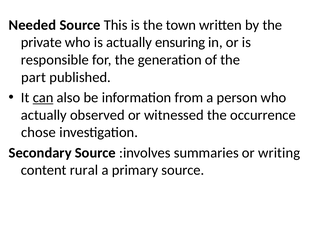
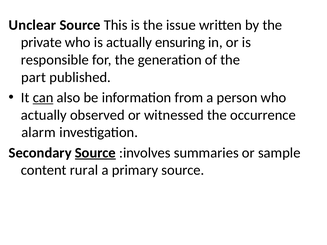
Needed: Needed -> Unclear (32, 25)
town: town -> issue (181, 25)
chose: chose -> alarm (38, 133)
Source underline: none -> present (95, 153)
writing: writing -> sample (279, 153)
